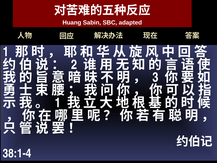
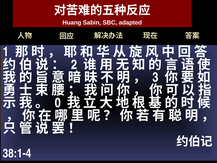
1: 1 -> 0 (58, 103)
